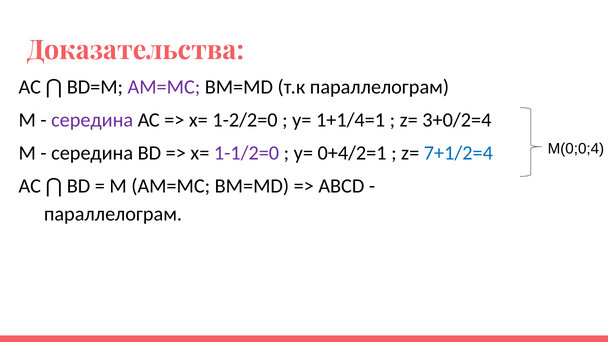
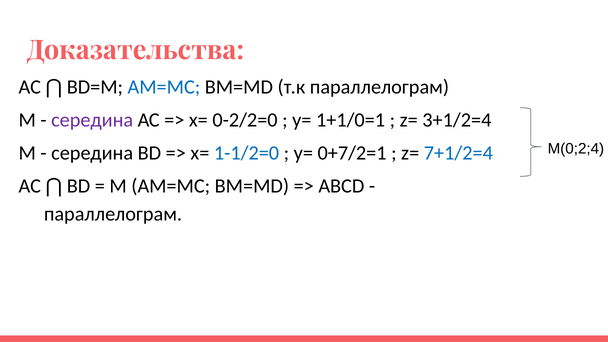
AM=MC colour: purple -> blue (164, 87)
1-2/2=0: 1-2/2=0 -> 0-2/2=0 (245, 120)
1+1/4=1: 1+1/4=1 -> 1+1/0=1 (351, 120)
3+0/2=4: 3+0/2=4 -> 3+1/2=4 (457, 120)
M(0;0;4: M(0;0;4 -> M(0;2;4 (576, 149)
1-1/2=0 colour: purple -> blue (247, 153)
0+4/2=1: 0+4/2=1 -> 0+7/2=1 (352, 153)
